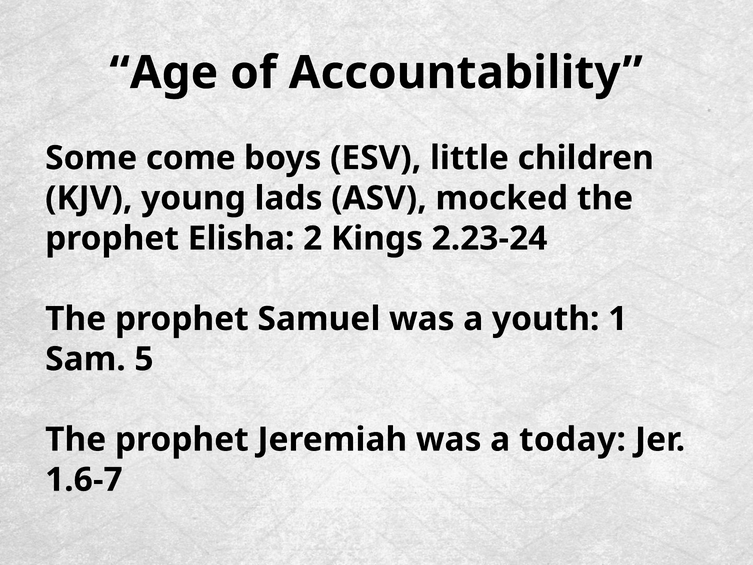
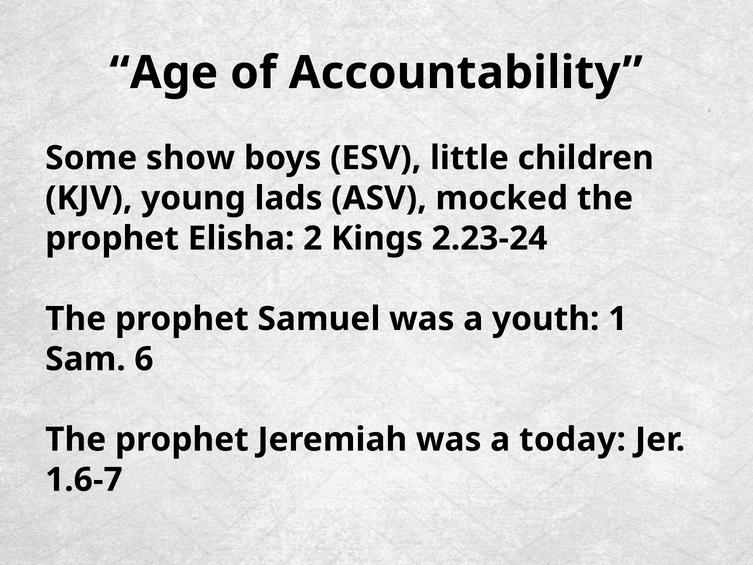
come: come -> show (190, 158)
5: 5 -> 6 (144, 359)
